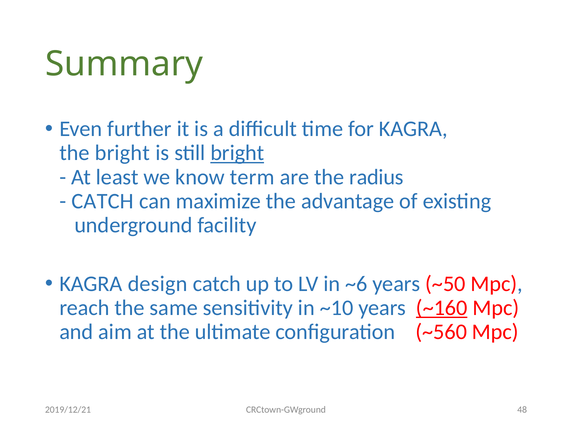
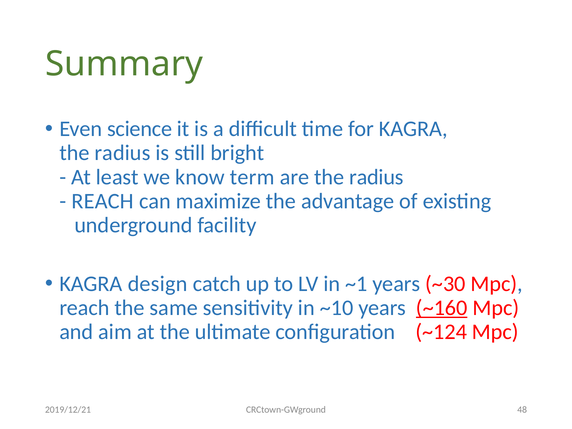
further: further -> science (140, 129)
bright: bright -> radius (122, 153)
bright underline: present -> none (237, 153)
CATCH: CATCH -> REACH (103, 201)
~6: ~6 -> ~1 (356, 284)
~50: ~50 -> ~30 (445, 284)
~560: ~560 -> ~124 (441, 332)
